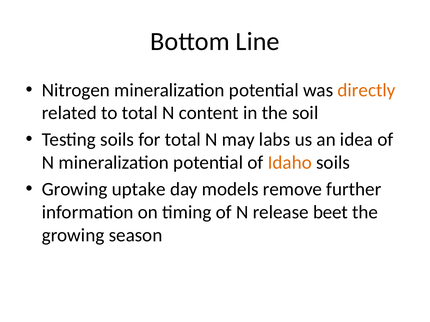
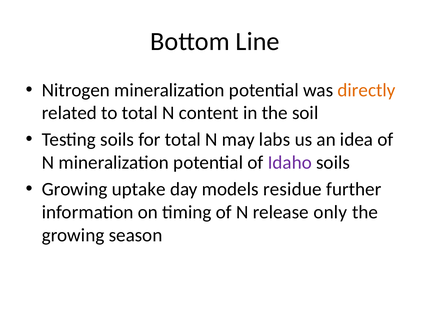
Idaho colour: orange -> purple (290, 163)
remove: remove -> residue (292, 190)
beet: beet -> only (330, 213)
